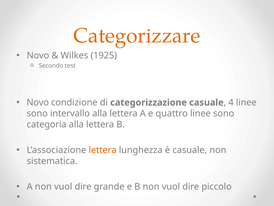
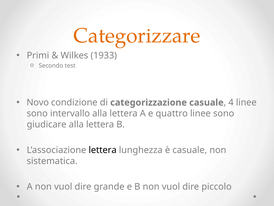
Novo: Novo -> Primi (38, 55)
1925: 1925 -> 1933 (104, 55)
categoria: categoria -> giudicare (47, 124)
lettera colour: orange -> black (103, 150)
